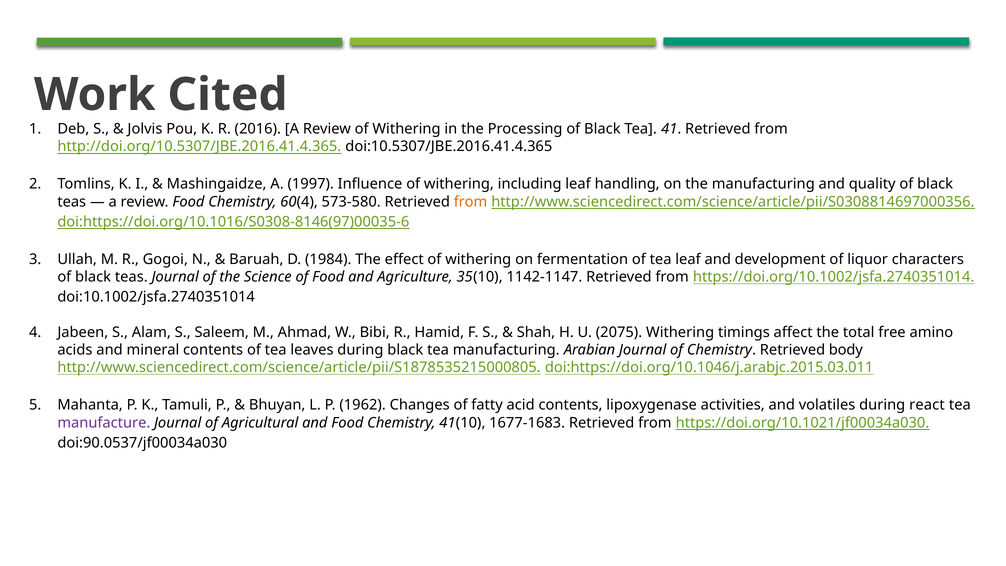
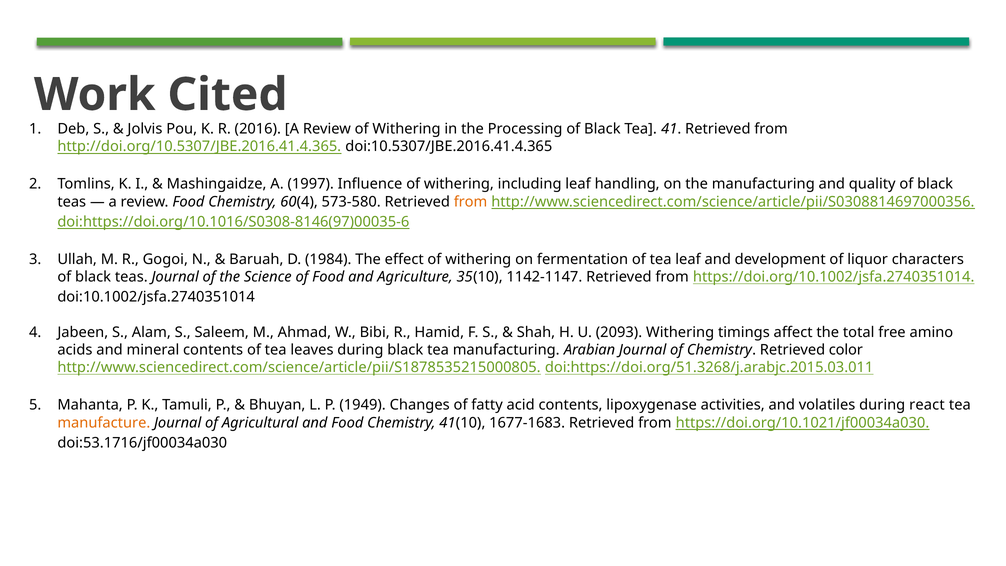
2075: 2075 -> 2093 (619, 332)
body: body -> color (846, 350)
doi:https://doi.org/10.1046/j.arabjc.2015.03.011: doi:https://doi.org/10.1046/j.arabjc.2015.03.011 -> doi:https://doi.org/51.3268/j.arabjc.2015.03.011 (709, 367)
1962: 1962 -> 1949 (363, 405)
manufacture colour: purple -> orange (104, 423)
doi:90.0537/jf00034a030: doi:90.0537/jf00034a030 -> doi:53.1716/jf00034a030 (142, 443)
